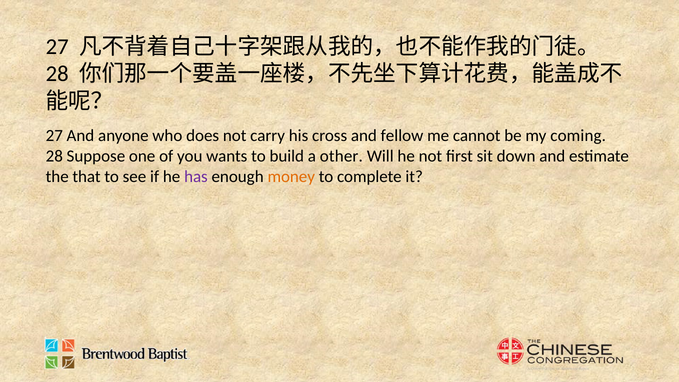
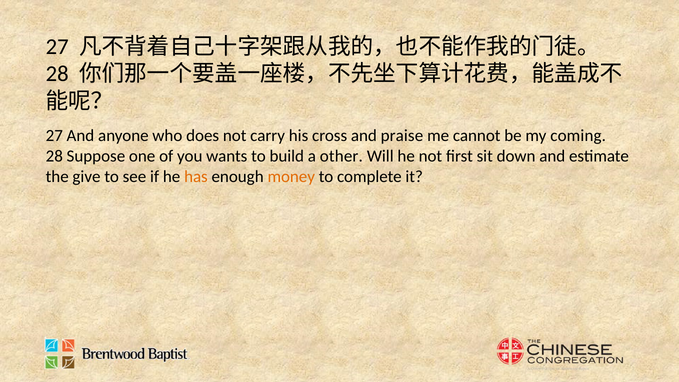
fellow: fellow -> praise (402, 136)
that: that -> give (87, 177)
has colour: purple -> orange (196, 177)
